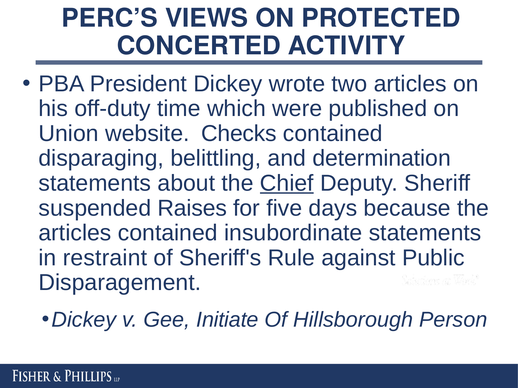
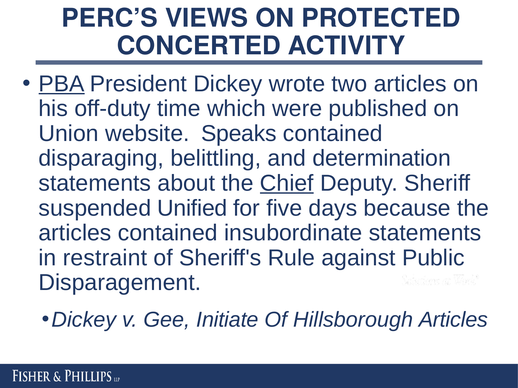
PBA underline: none -> present (62, 84)
Checks: Checks -> Speaks (239, 134)
Raises: Raises -> Unified (192, 208)
Hillsborough Person: Person -> Articles (453, 320)
